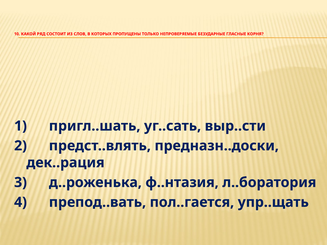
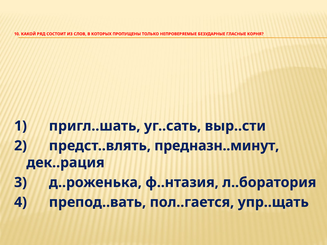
предназн..доски: предназн..доски -> предназн..минут (217, 146)
